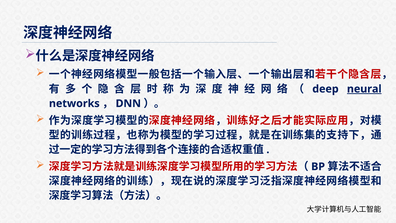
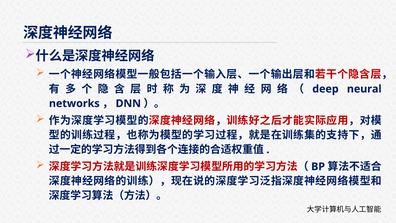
neural underline: present -> none (364, 89)
